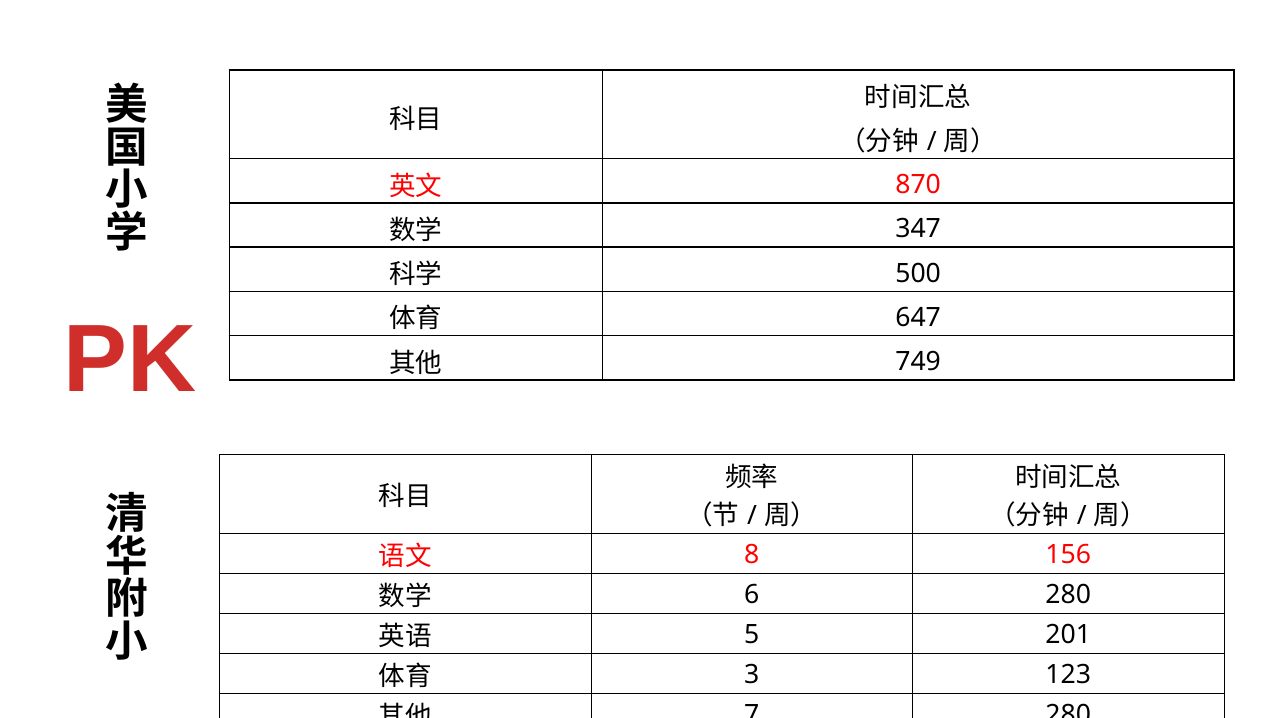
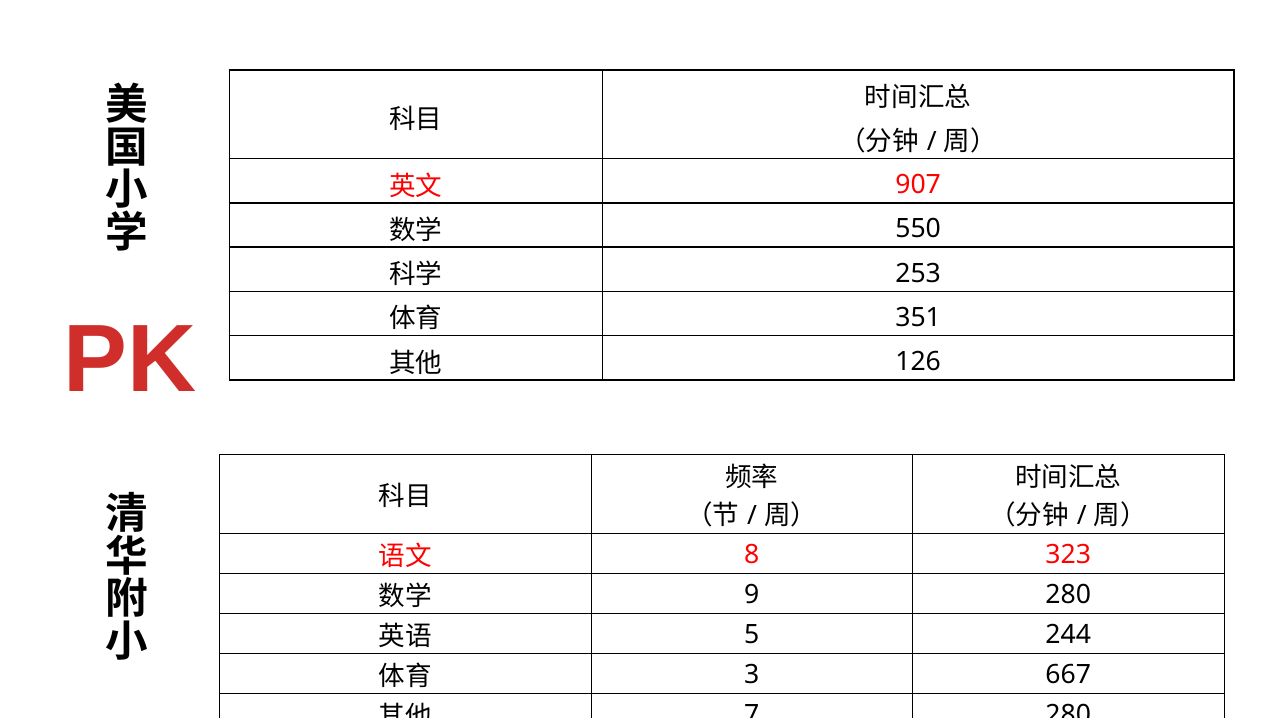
870: 870 -> 907 (918, 185)
347: 347 -> 550 (918, 229)
500: 500 -> 253 (918, 273)
647: 647 -> 351 (918, 318)
749: 749 -> 126 (918, 362)
156: 156 -> 323 (1068, 555)
6: 6 -> 9 (752, 595)
201: 201 -> 244 (1068, 635)
123: 123 -> 667 (1068, 675)
